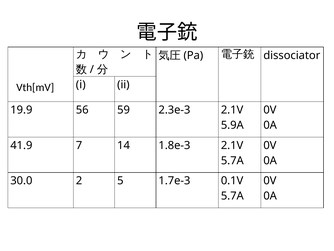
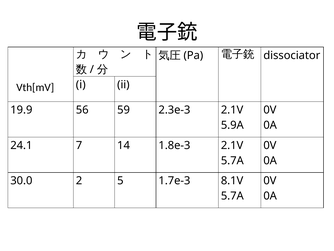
41.9: 41.9 -> 24.1 (21, 145)
0.1V: 0.1V -> 8.1V (232, 180)
